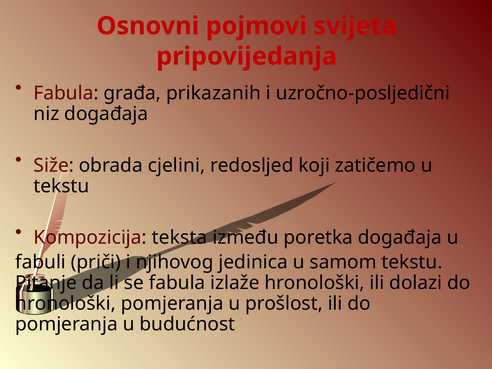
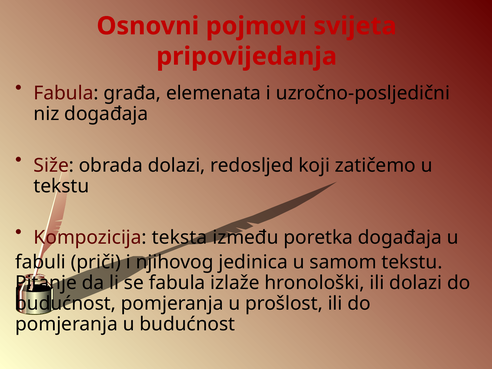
prikazanih: prikazanih -> elemenata (214, 93)
obrada cjelini: cjelini -> dolazi (177, 165)
hronološki: hronološki -> budućnost (66, 303)
